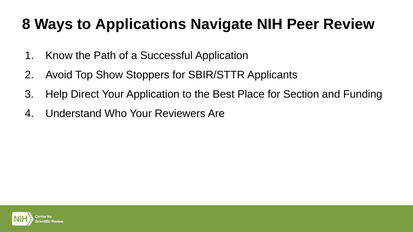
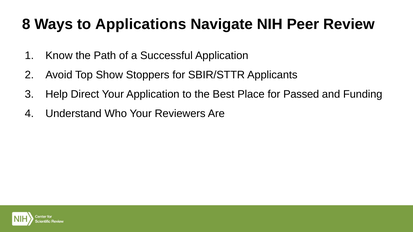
Section: Section -> Passed (301, 94)
